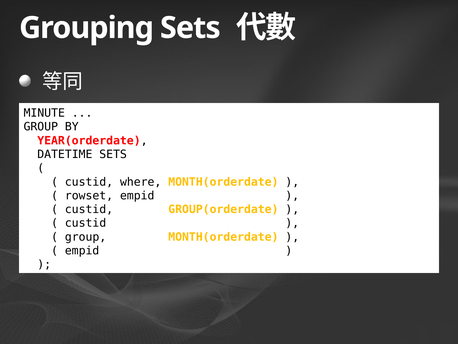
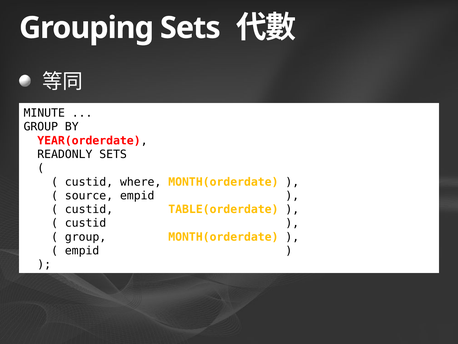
DATETIME: DATETIME -> READONLY (65, 154)
rowset: rowset -> source (89, 195)
GROUP(orderdate: GROUP(orderdate -> TABLE(orderdate (223, 209)
